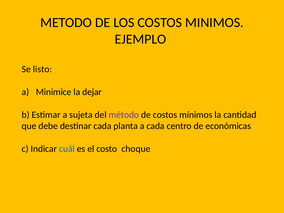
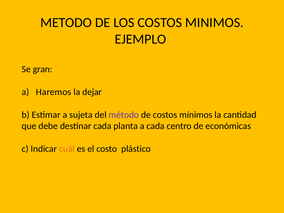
listo: listo -> gran (43, 69)
Minimice: Minimice -> Haremos (54, 92)
cuál colour: blue -> orange (67, 149)
choque: choque -> plástico (136, 149)
